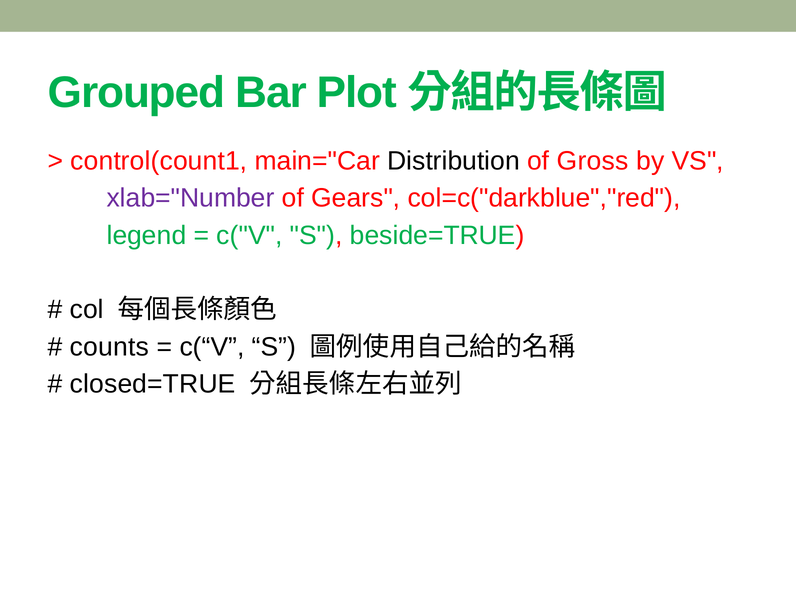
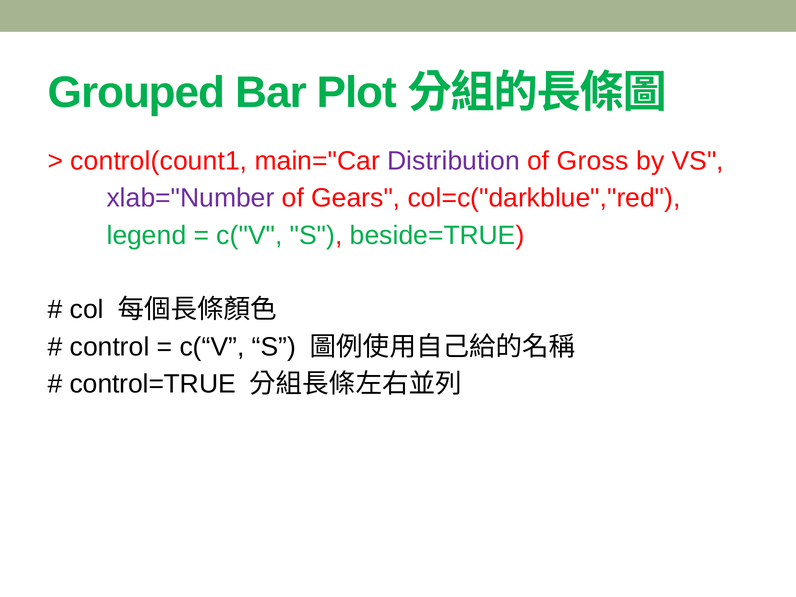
Distribution colour: black -> purple (454, 161)
counts: counts -> control (110, 347)
closed=TRUE: closed=TRUE -> control=TRUE (153, 384)
